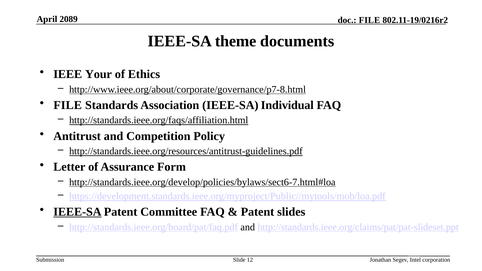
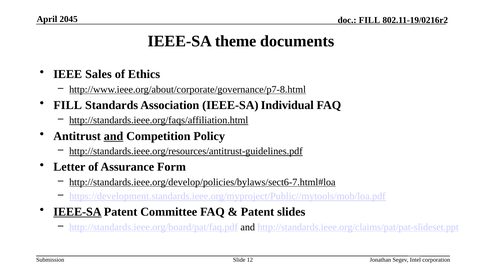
2089: 2089 -> 2045 (69, 19)
FILE: FILE -> FILL (369, 20)
Your: Your -> Sales (98, 74)
FILE: FILE -> FILL (68, 105)
and underline: none -> present (114, 136)
